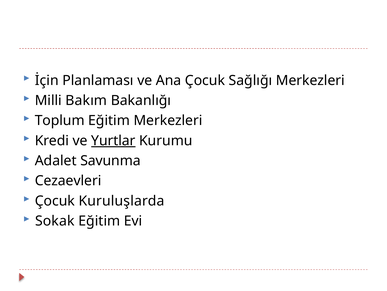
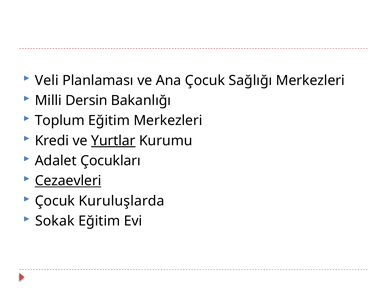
İçin: İçin -> Veli (47, 80)
Bakım: Bakım -> Dersin (86, 100)
Savunma: Savunma -> Çocukları (110, 160)
Cezaevleri underline: none -> present (68, 180)
